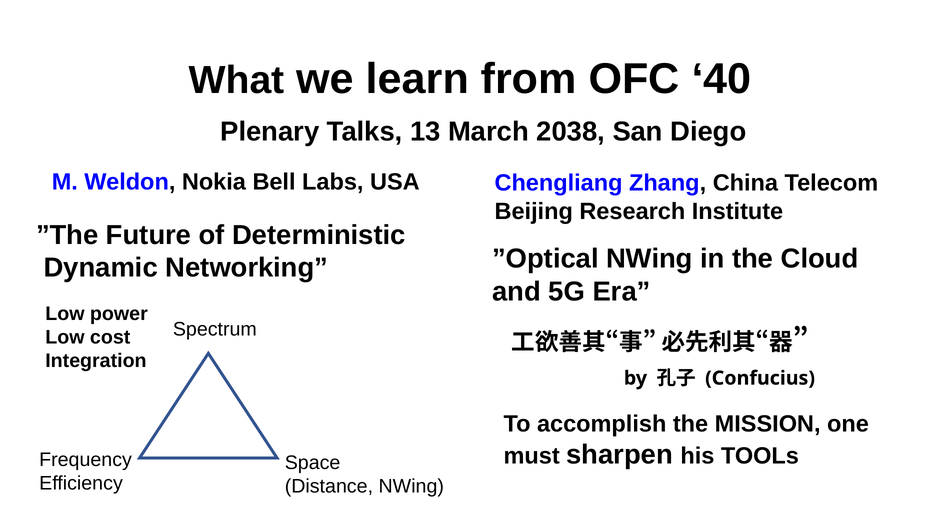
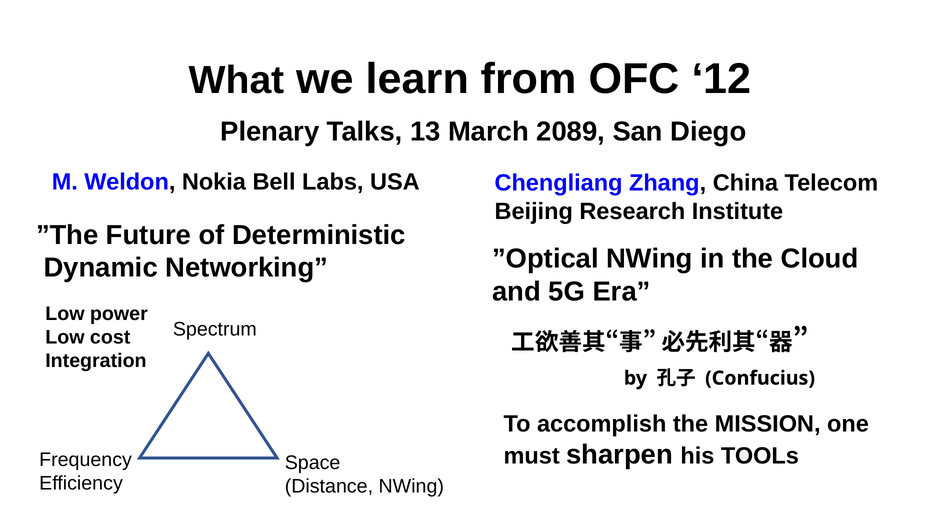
40: 40 -> 12 (721, 79)
2038: 2038 -> 2089 (571, 132)
